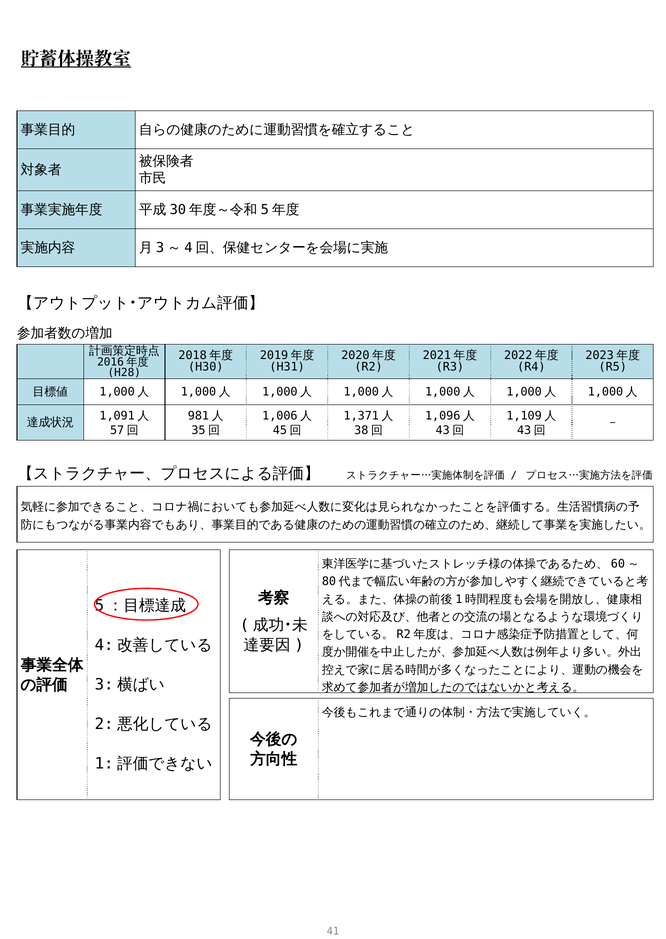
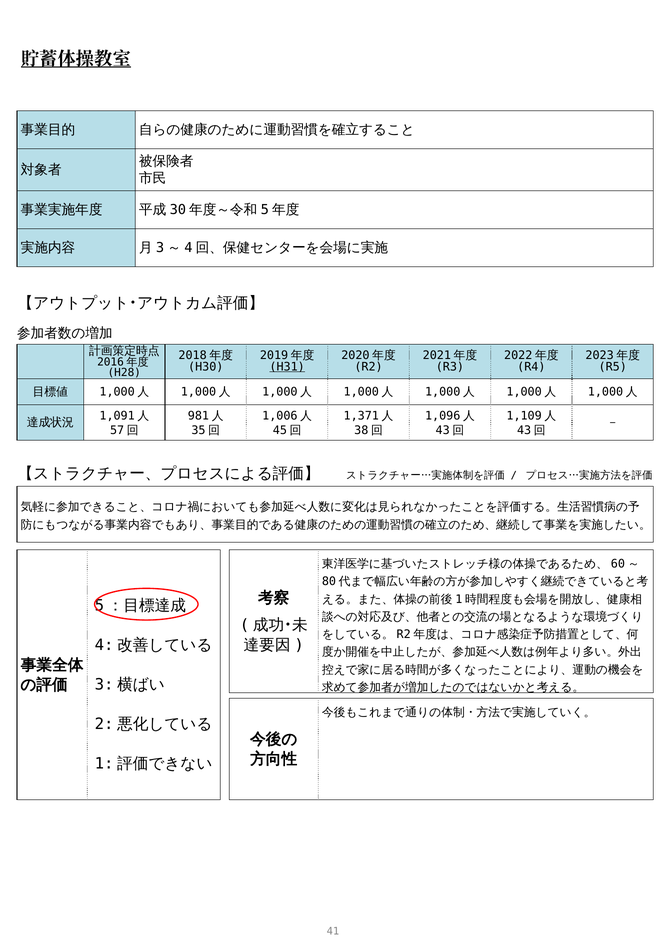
H31 underline: none -> present (287, 367)
